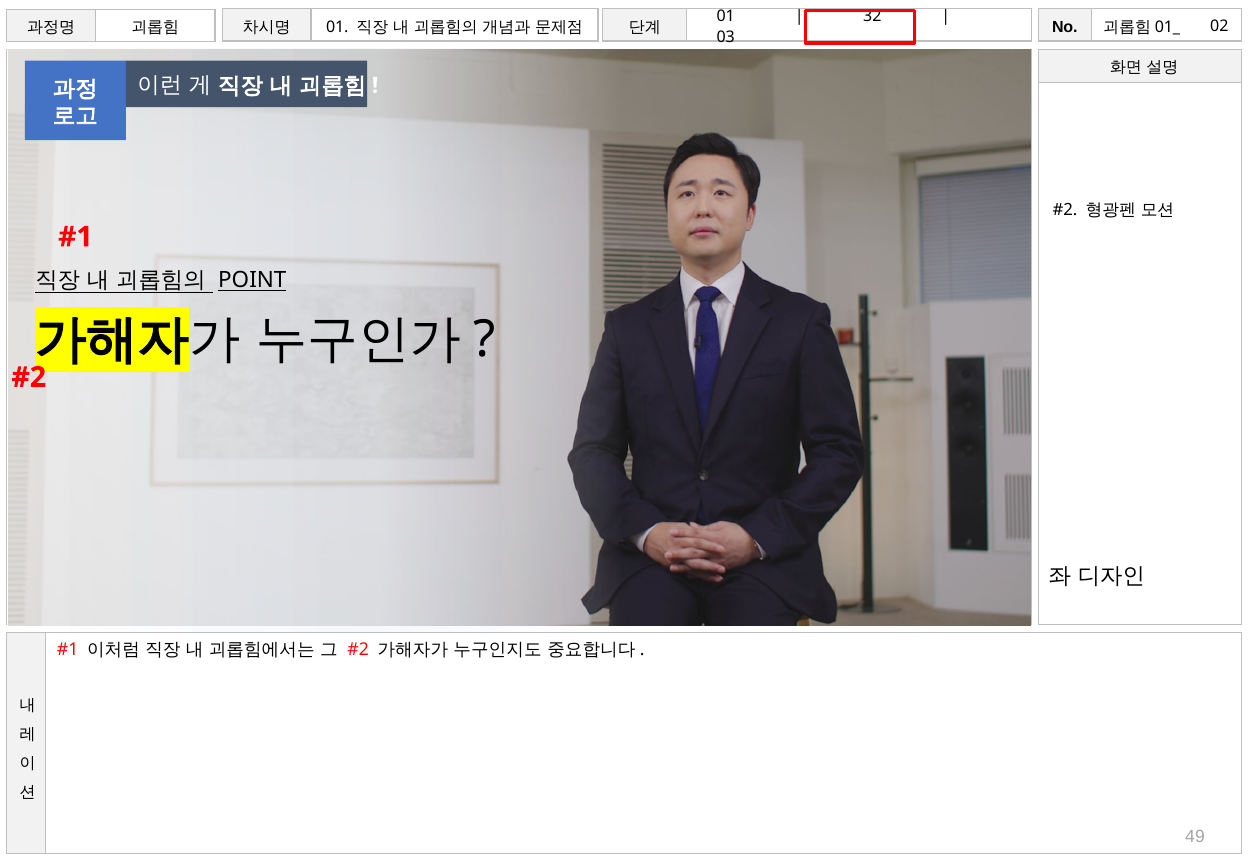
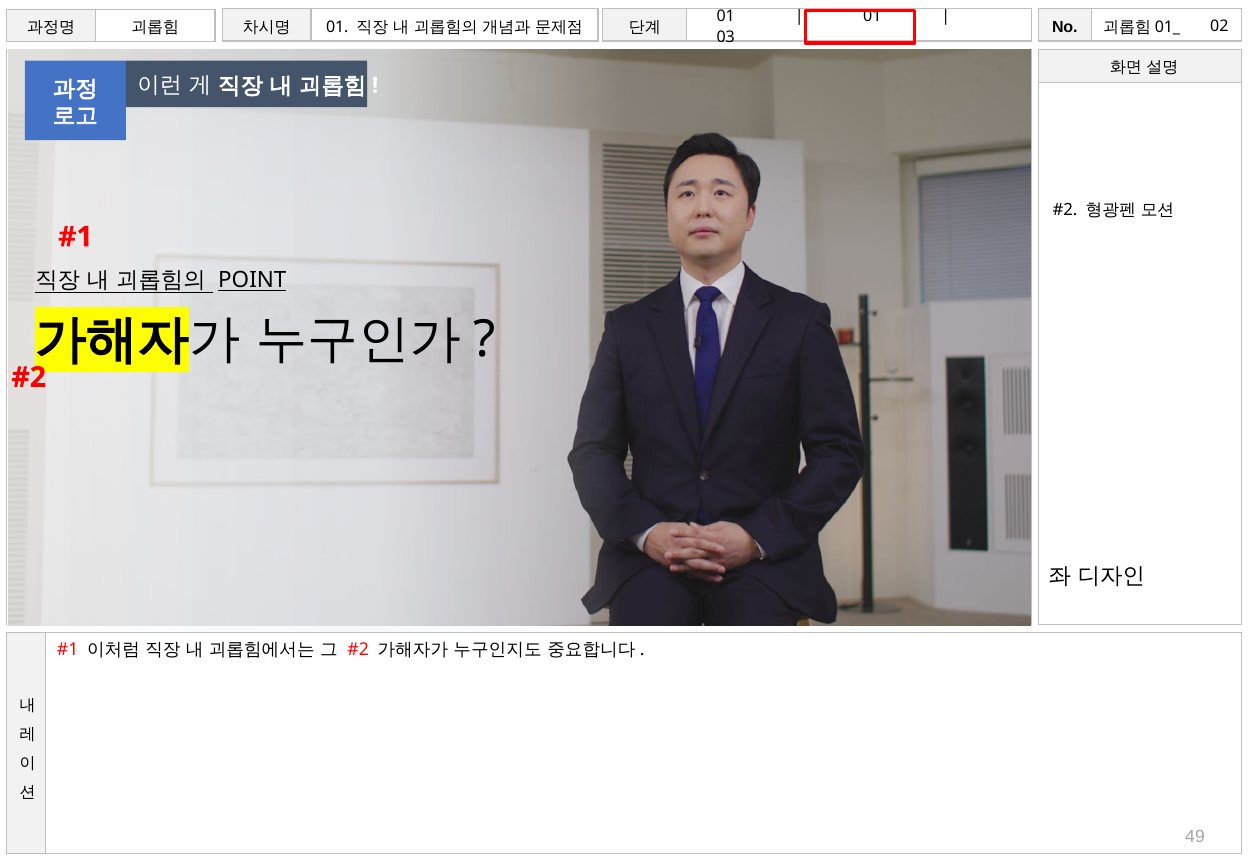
32: 32 -> 01 (872, 16)
